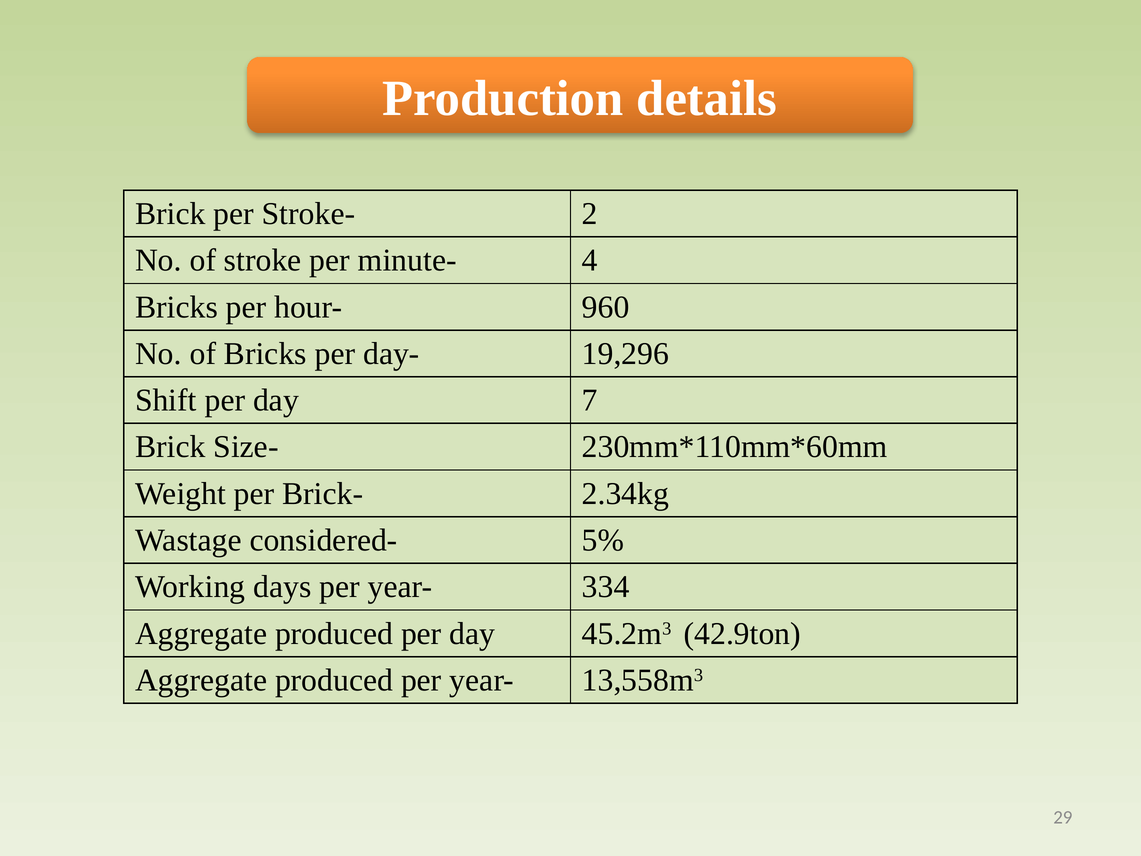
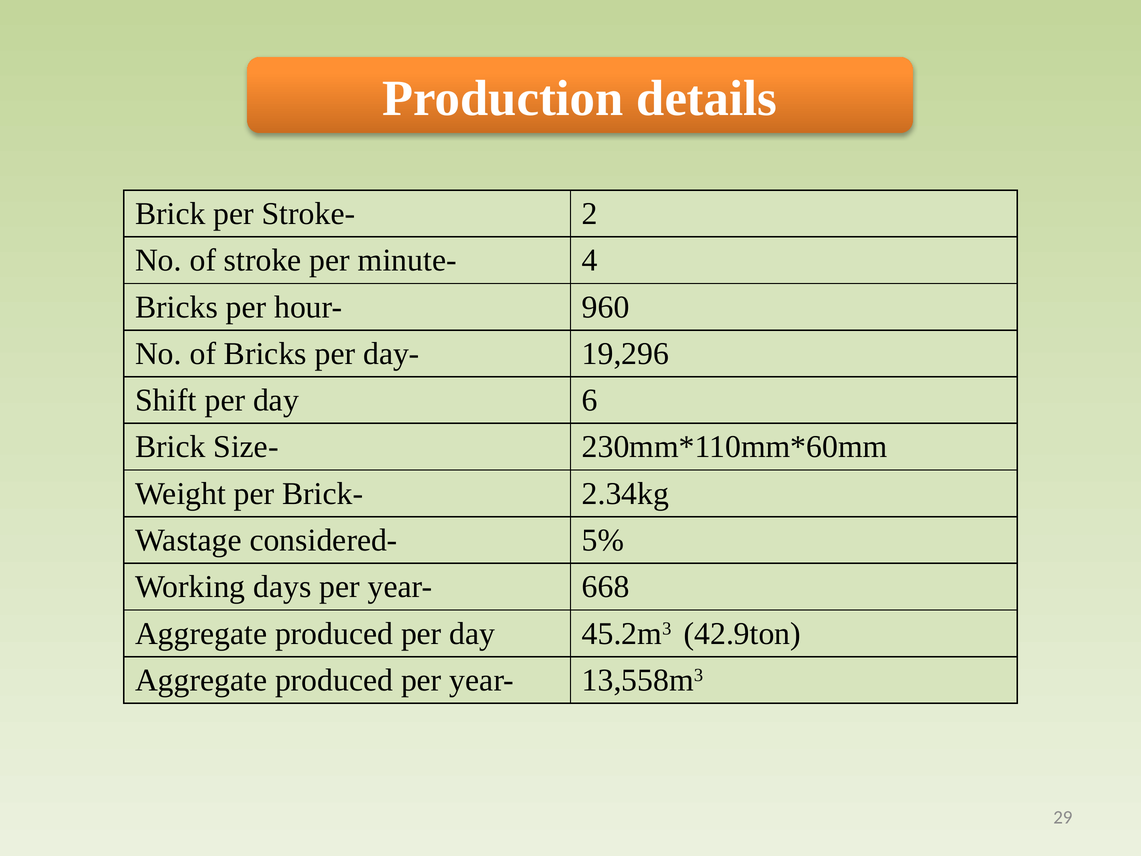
7: 7 -> 6 (590, 400)
334: 334 -> 668 (606, 587)
